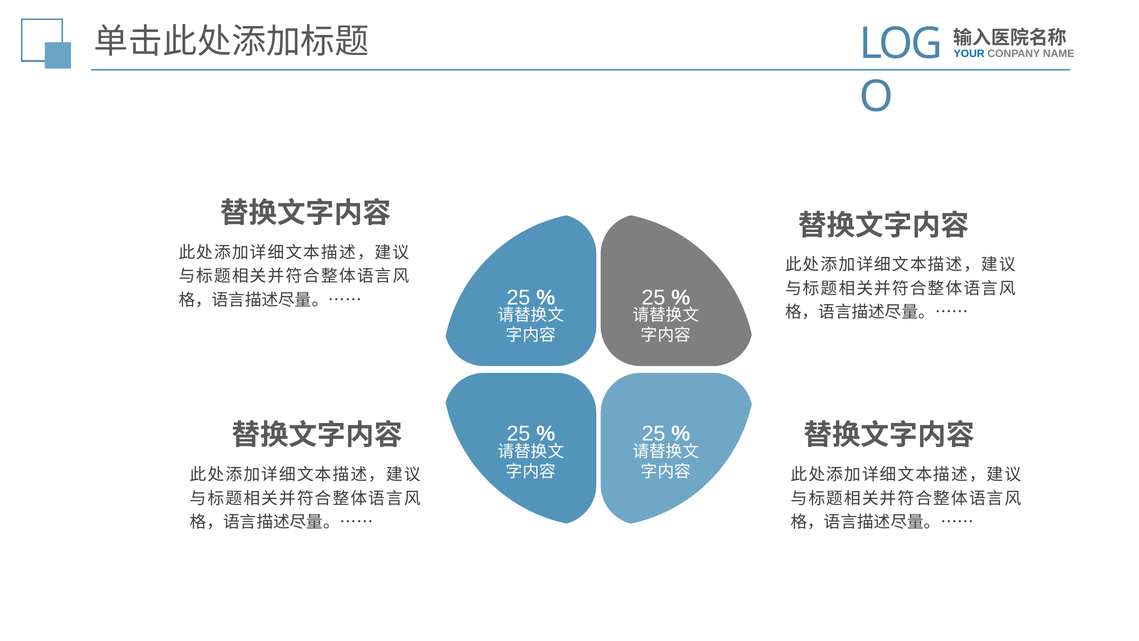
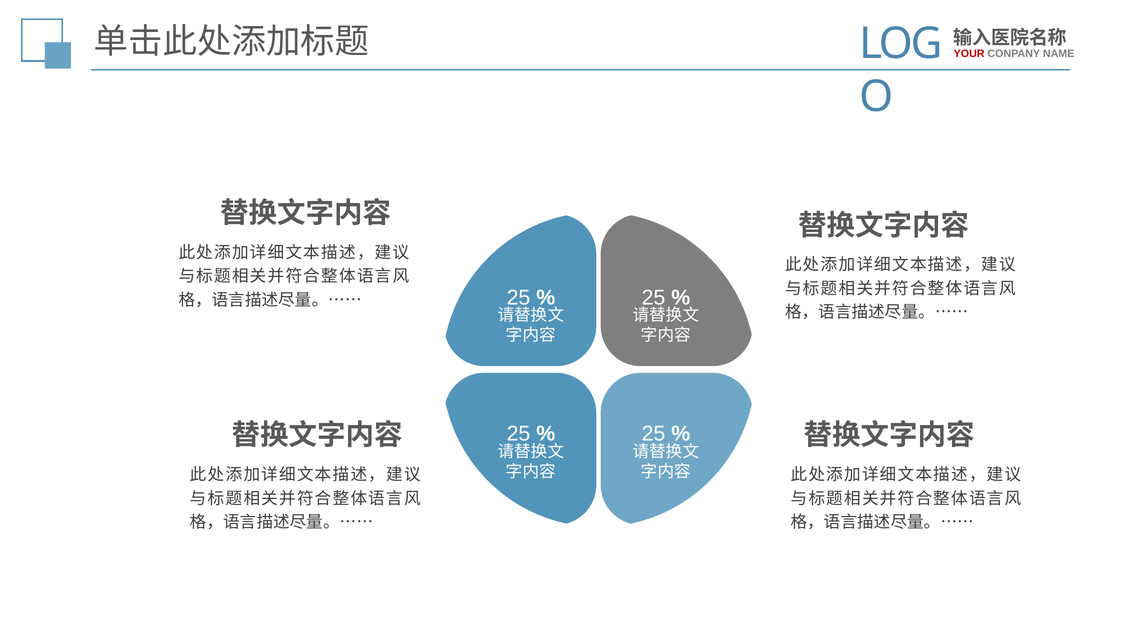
YOUR colour: blue -> red (969, 54)
